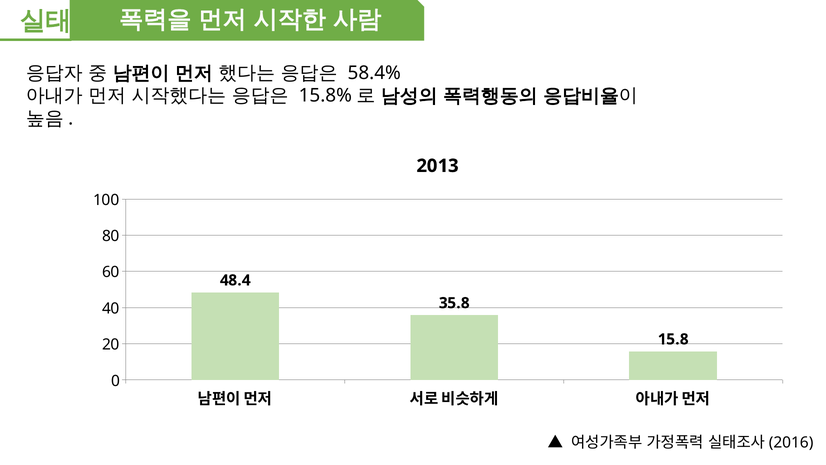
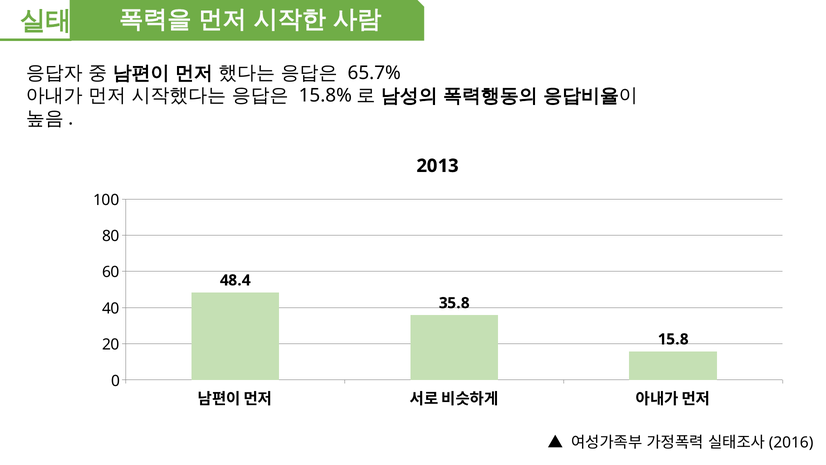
58.4%: 58.4% -> 65.7% (374, 73)
